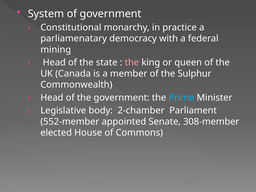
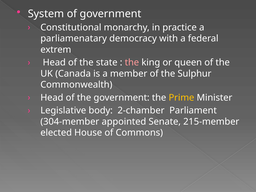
mining: mining -> extrem (56, 50)
Prime colour: light blue -> yellow (181, 98)
552-member: 552-member -> 304-member (70, 122)
308-member: 308-member -> 215-member (211, 122)
